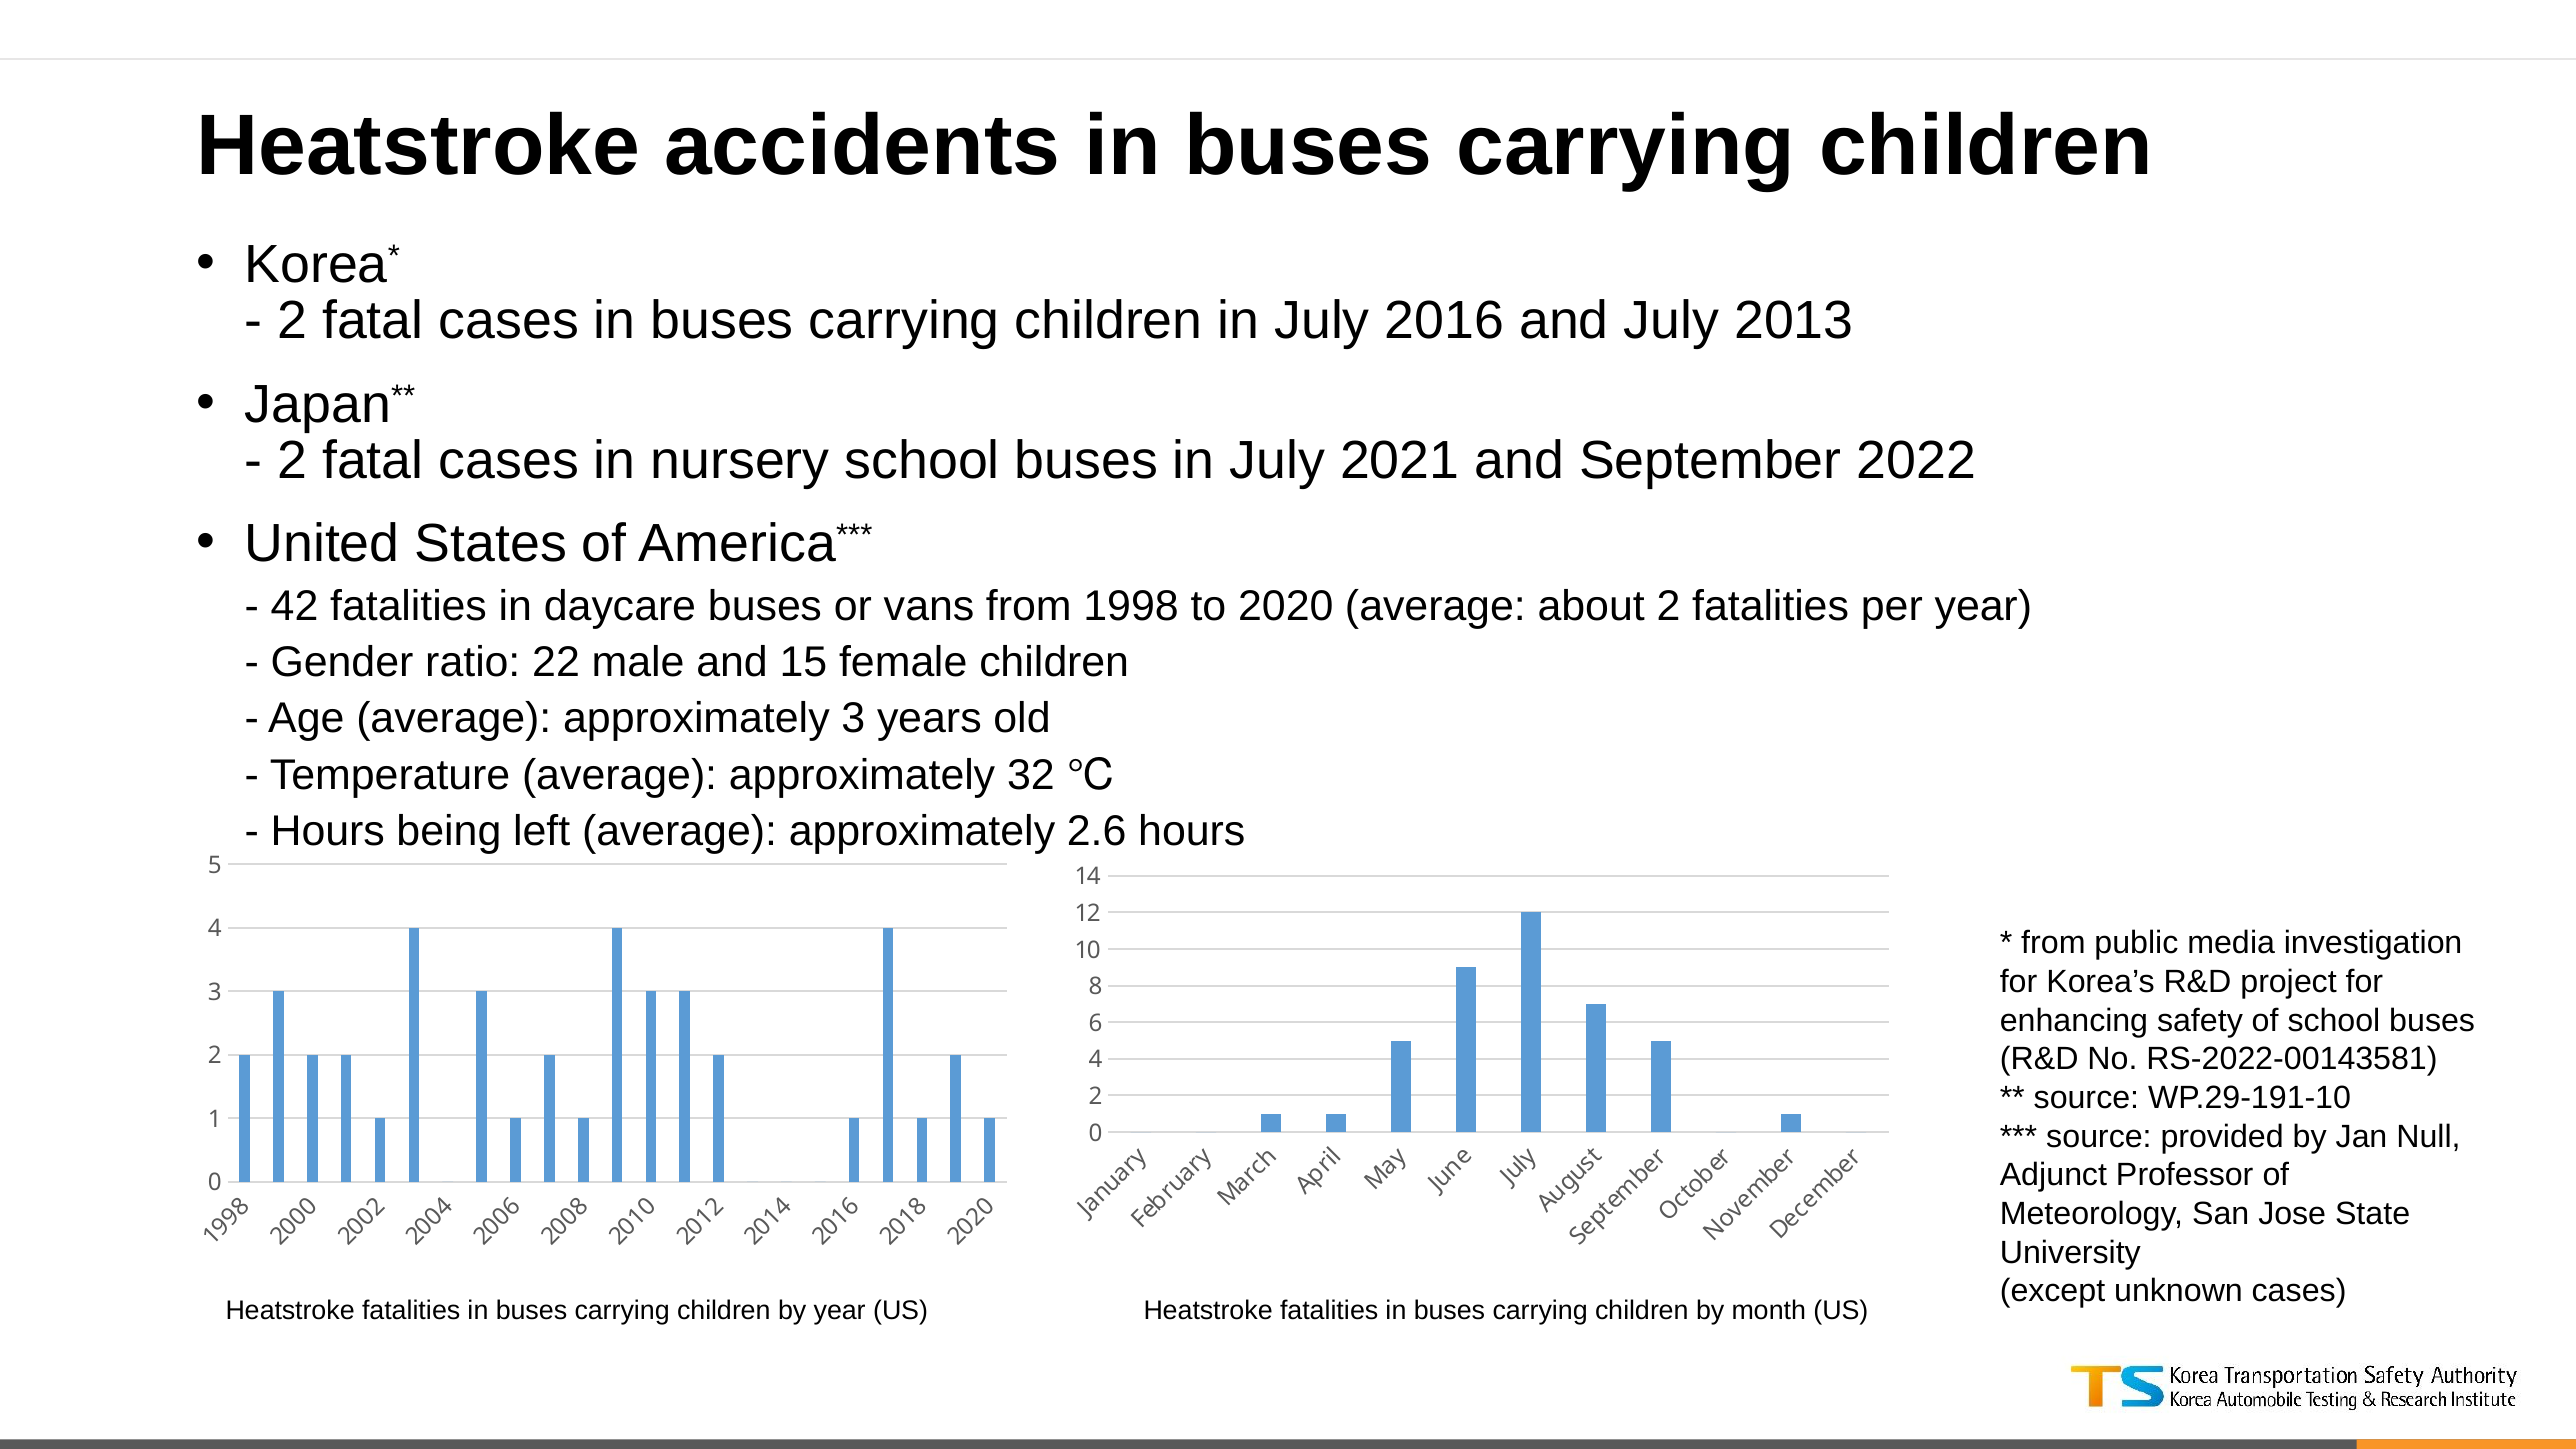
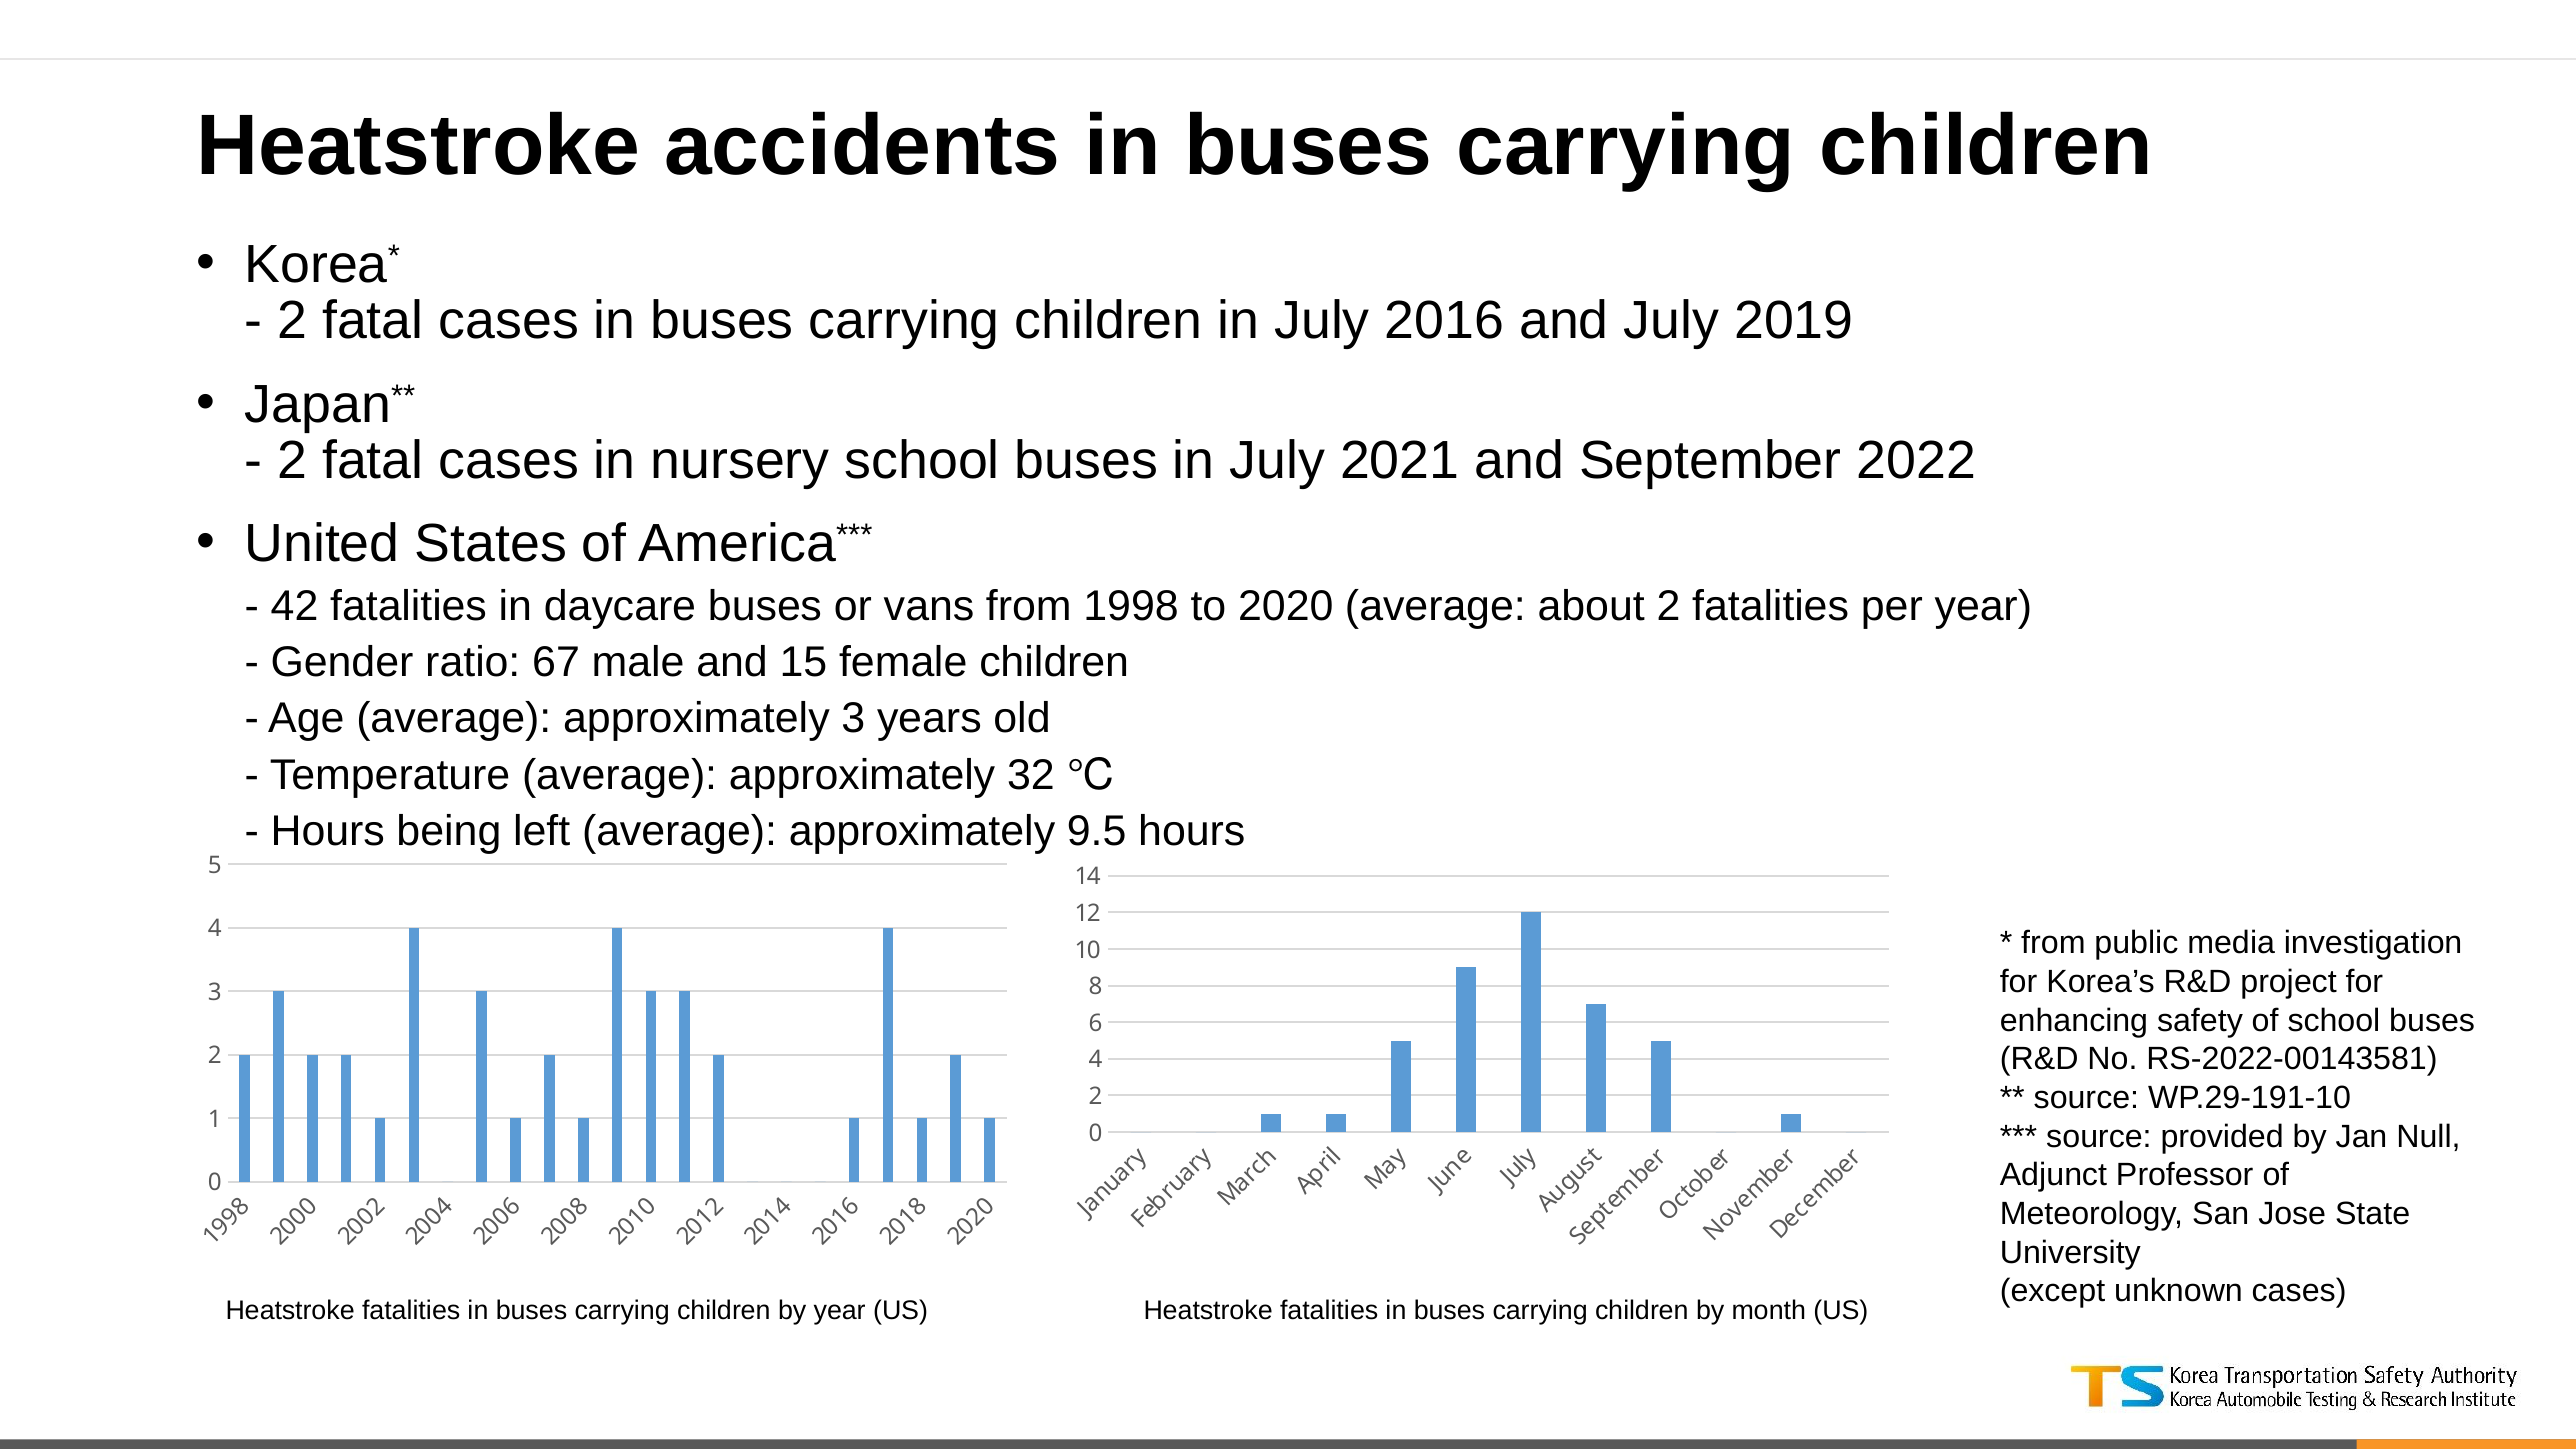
2013: 2013 -> 2019 (1794, 321)
22: 22 -> 67 (556, 662)
2.6: 2.6 -> 9.5 (1097, 832)
